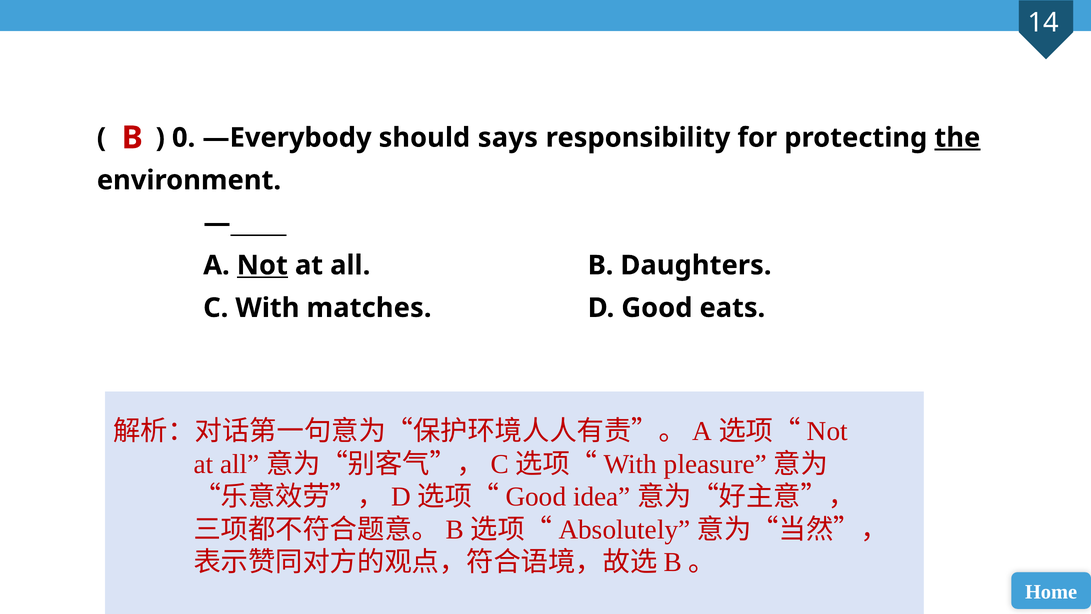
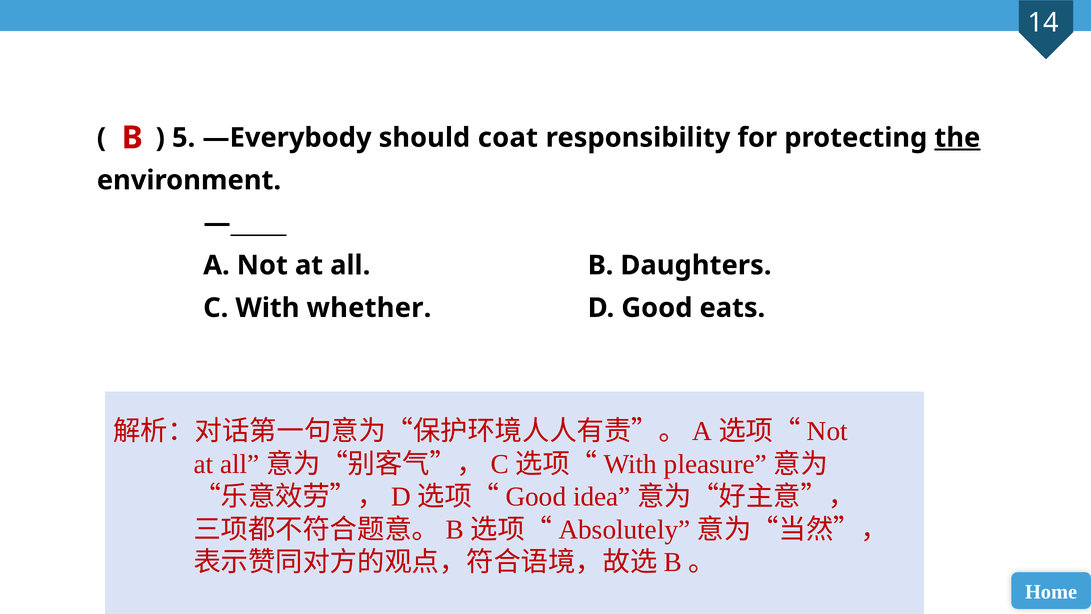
0: 0 -> 5 (184, 138)
says: says -> coat (508, 138)
Not underline: present -> none (262, 265)
matches: matches -> whether (369, 308)
